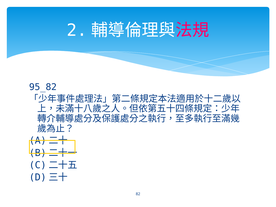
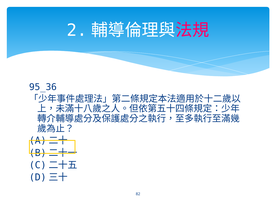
95_82: 95_82 -> 95_36 (43, 87)
